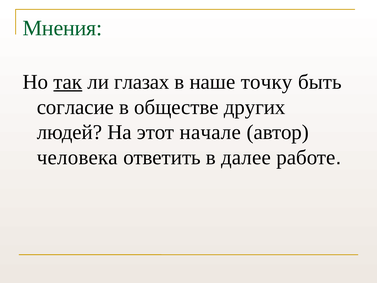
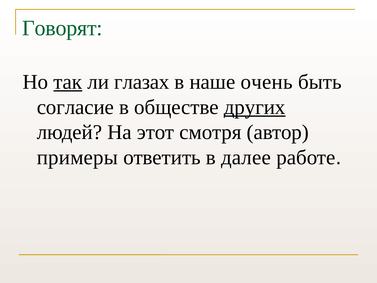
Мнения: Мнения -> Говорят (62, 28)
точку: точку -> очень (267, 82)
других underline: none -> present (255, 107)
начале: начале -> смотря (210, 132)
человека: человека -> примеры (77, 157)
